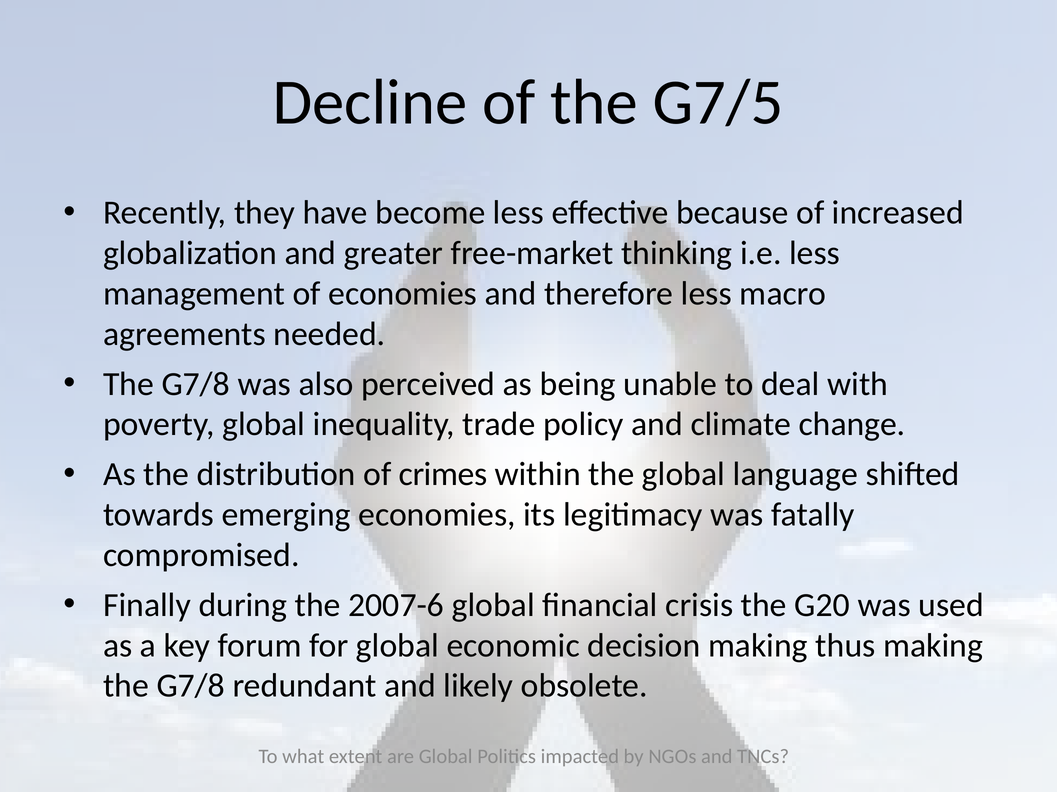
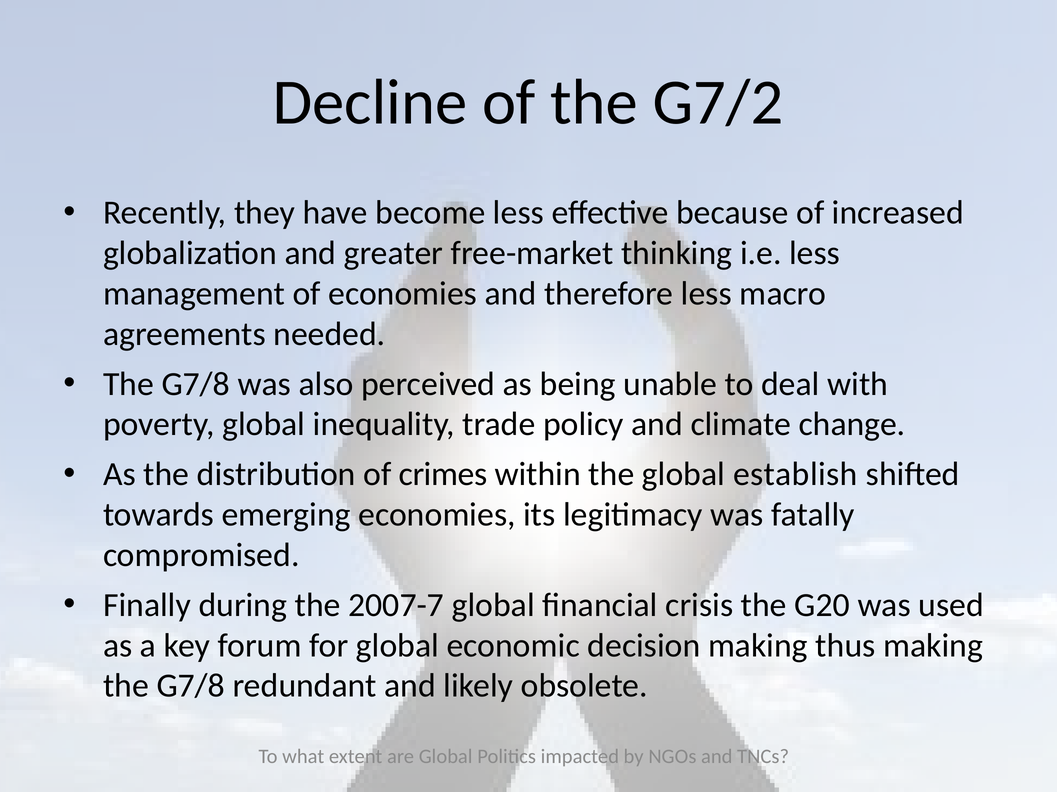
G7/5: G7/5 -> G7/2 (718, 102)
language: language -> establish (795, 475)
2007-6: 2007-6 -> 2007-7 (396, 606)
